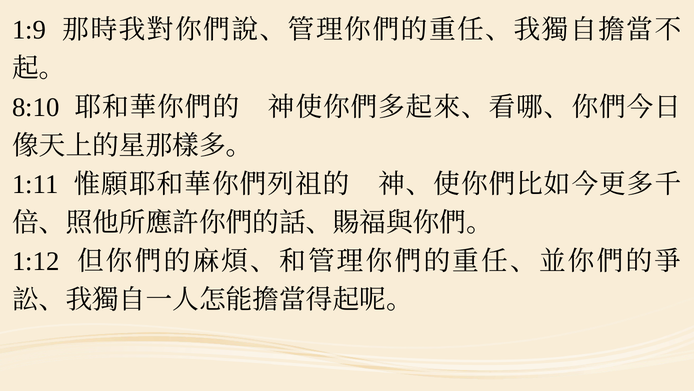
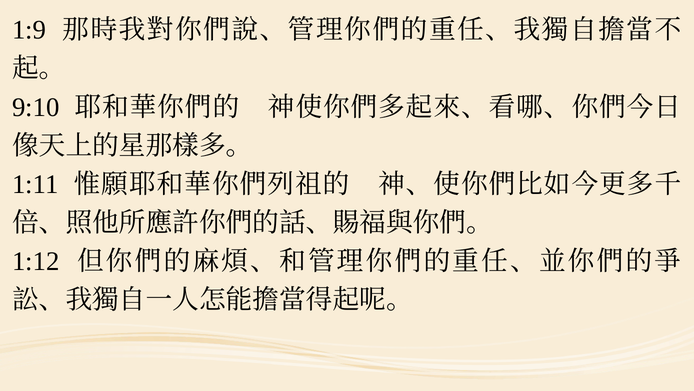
8:10: 8:10 -> 9:10 (36, 107)
